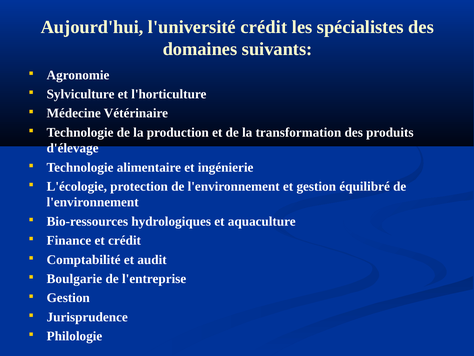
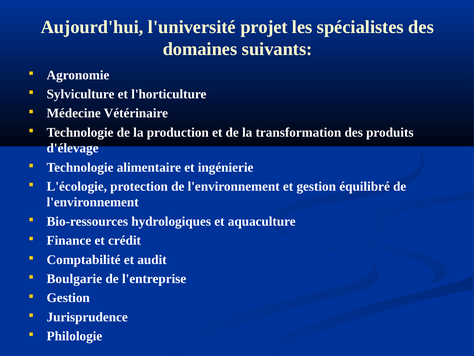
l'université crédit: crédit -> projet (264, 27)
